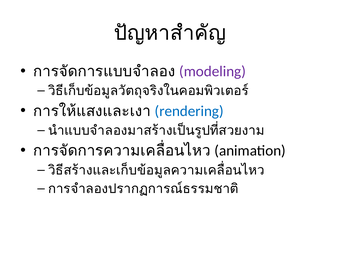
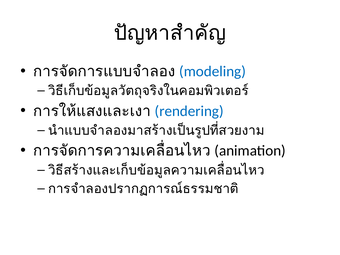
modeling colour: purple -> blue (213, 71)
